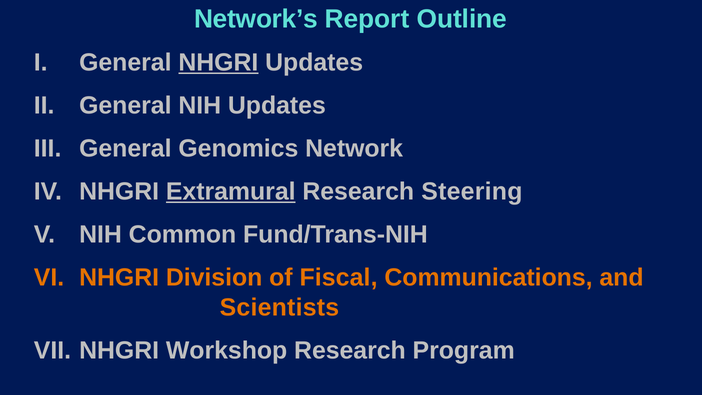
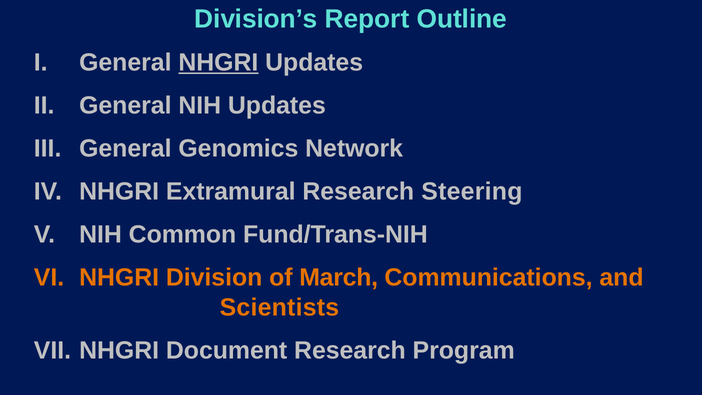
Network’s: Network’s -> Division’s (256, 19)
Extramural underline: present -> none (231, 191)
Fiscal: Fiscal -> March (339, 277)
Workshop: Workshop -> Document (227, 350)
